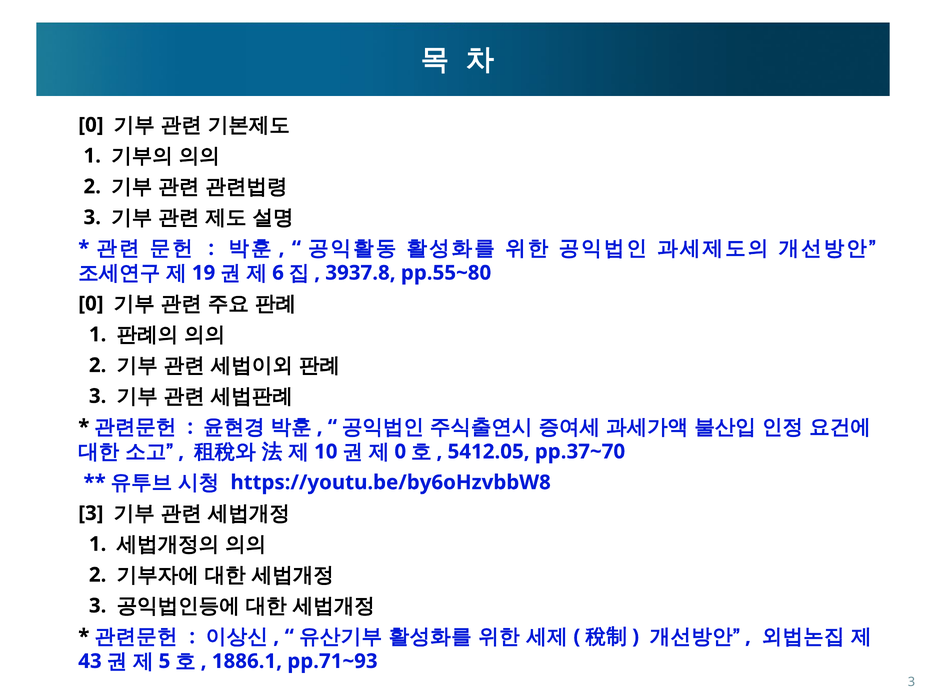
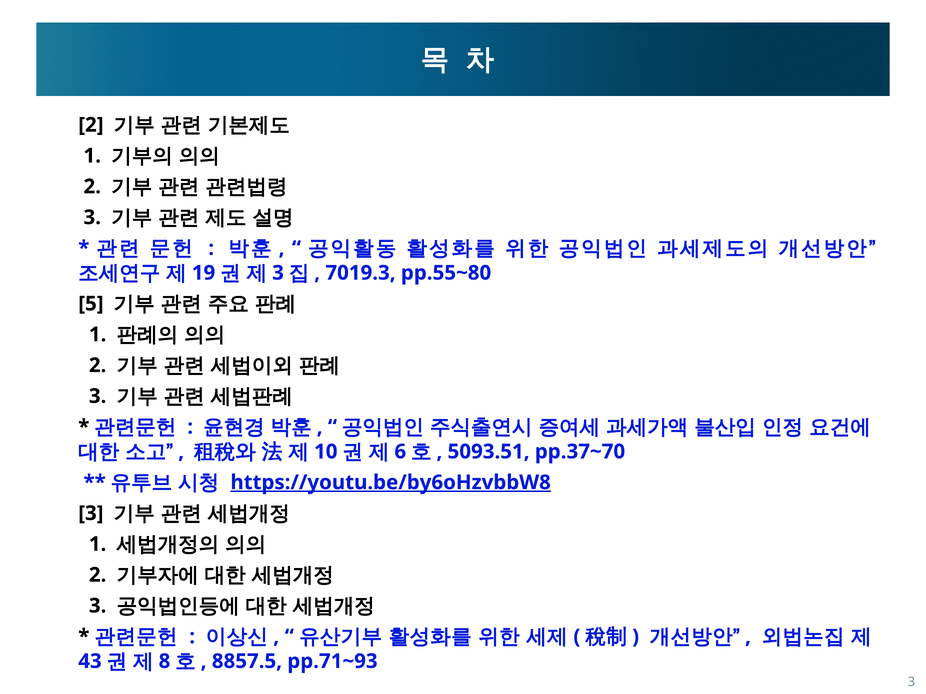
0: 0 -> 2 (91, 125)
6: 6 -> 3 (278, 273)
3937.8: 3937.8 -> 7019.3 (360, 273)
0: 0 -> 5 (91, 304)
0: 0 -> 6 (400, 452)
5412.05: 5412.05 -> 5093.51 (489, 452)
https://youtu.be/by6oHzvbbW8 underline: none -> present (391, 483)
5: 5 -> 8 (164, 662)
1886.1: 1886.1 -> 8857.5 (247, 662)
